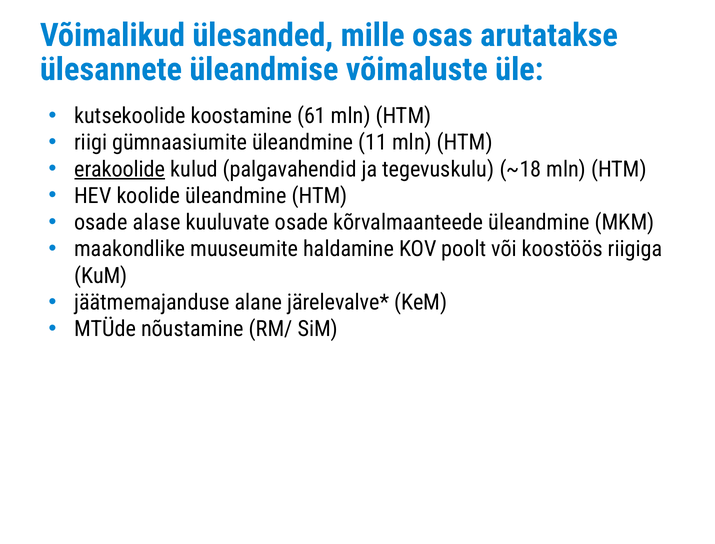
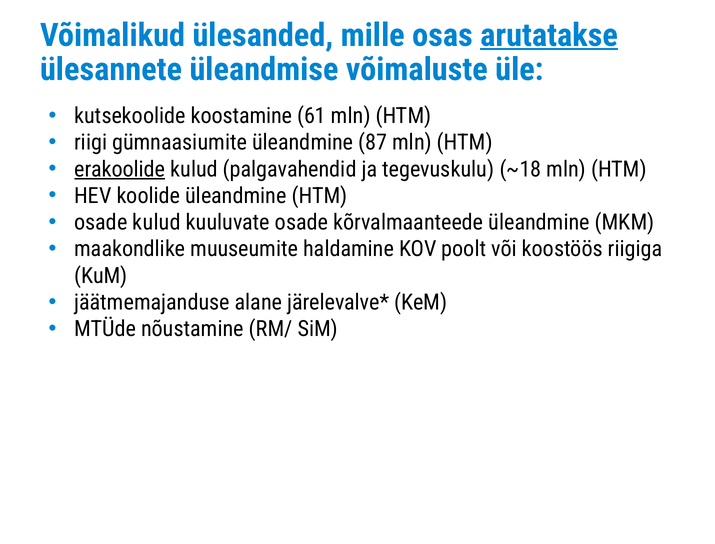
arutatakse underline: none -> present (549, 35)
11: 11 -> 87 (373, 142)
osade alase: alase -> kulud (157, 222)
